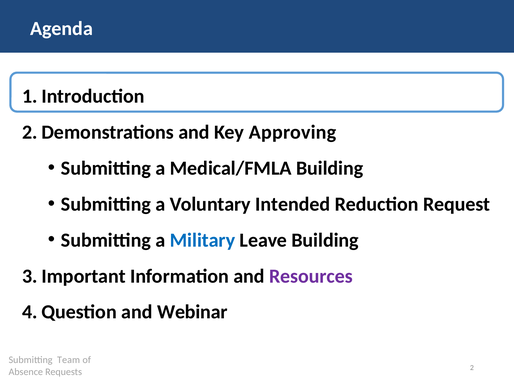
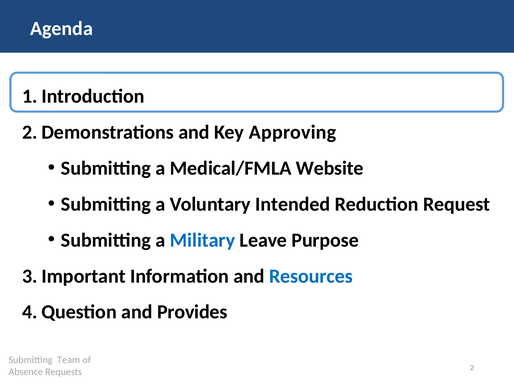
Medical/FMLA Building: Building -> Website (330, 168)
Leave Building: Building -> Purpose (325, 240)
Resources colour: purple -> blue (311, 276)
Webinar: Webinar -> Provides (192, 312)
